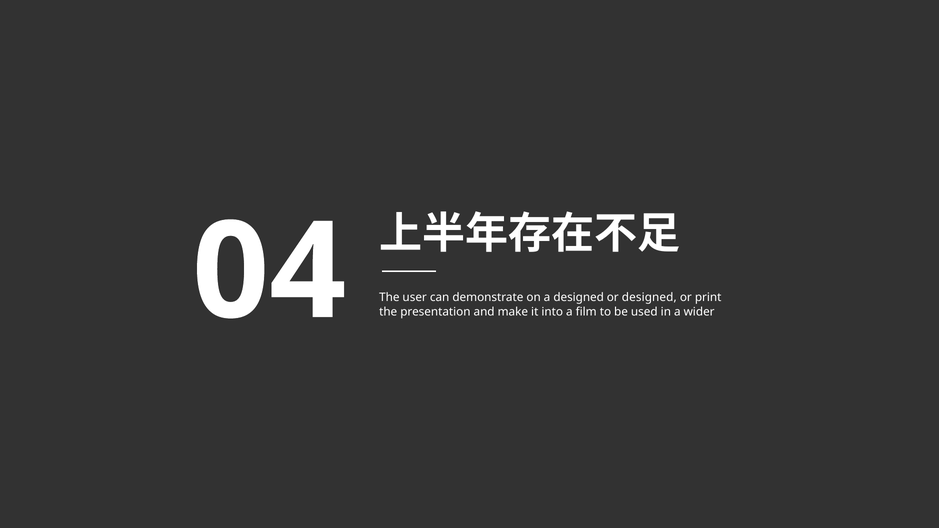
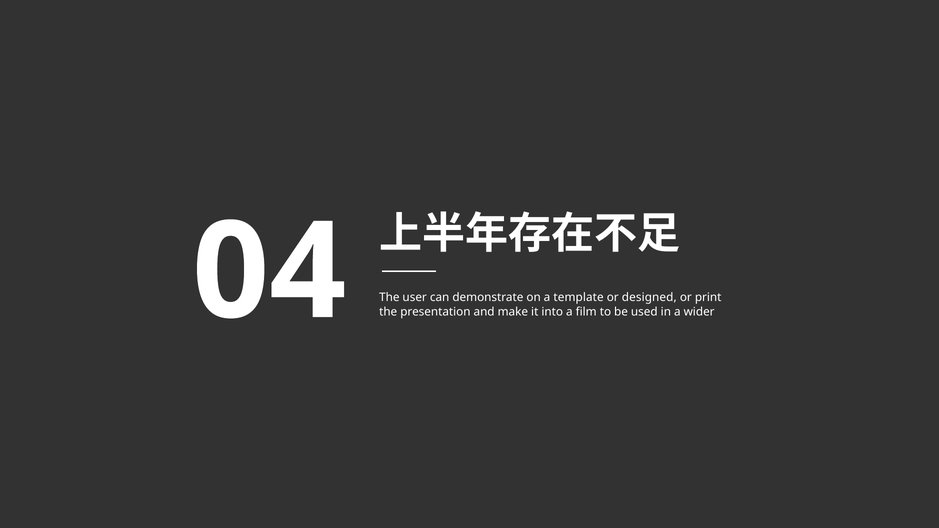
a designed: designed -> template (579, 298)
